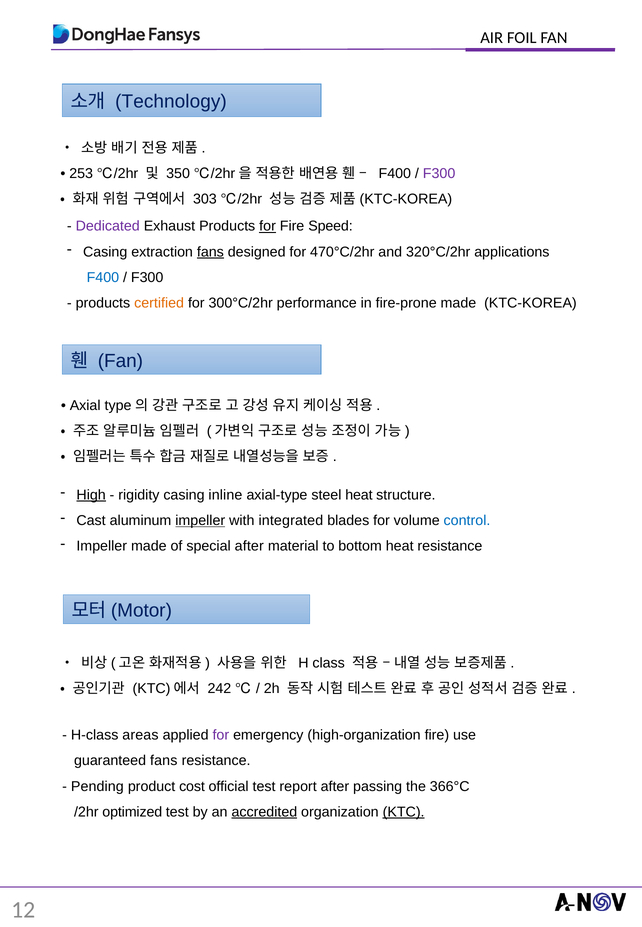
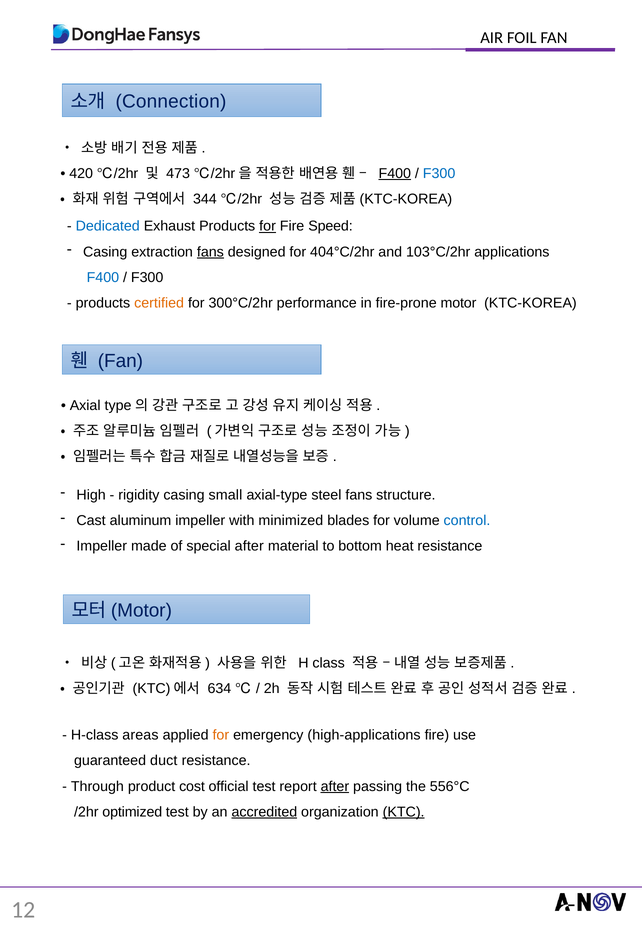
Technology: Technology -> Connection (171, 102)
253: 253 -> 420 (81, 174)
350: 350 -> 473 (178, 174)
F400 underline: none -> present (395, 174)
F300 colour: purple -> blue (439, 174)
303: 303 -> 344 (205, 199)
Dedicated colour: purple -> blue (108, 226)
470°C/2hr: 470°C/2hr -> 404°C/2hr (342, 252)
320°C/2hr: 320°C/2hr -> 103°C/2hr (438, 252)
fire-prone made: made -> motor (458, 303)
High underline: present -> none (91, 495)
inline: inline -> small (225, 495)
steel heat: heat -> fans (359, 495)
impeller underline: present -> none (200, 521)
integrated: integrated -> minimized (291, 521)
242: 242 -> 634 (219, 689)
for colour: purple -> orange (221, 735)
high-organization: high-organization -> high-applications (364, 735)
guaranteed fans: fans -> duct (164, 761)
Pending: Pending -> Through (97, 787)
after underline: none -> present (335, 787)
366°C: 366°C -> 556°C (450, 787)
